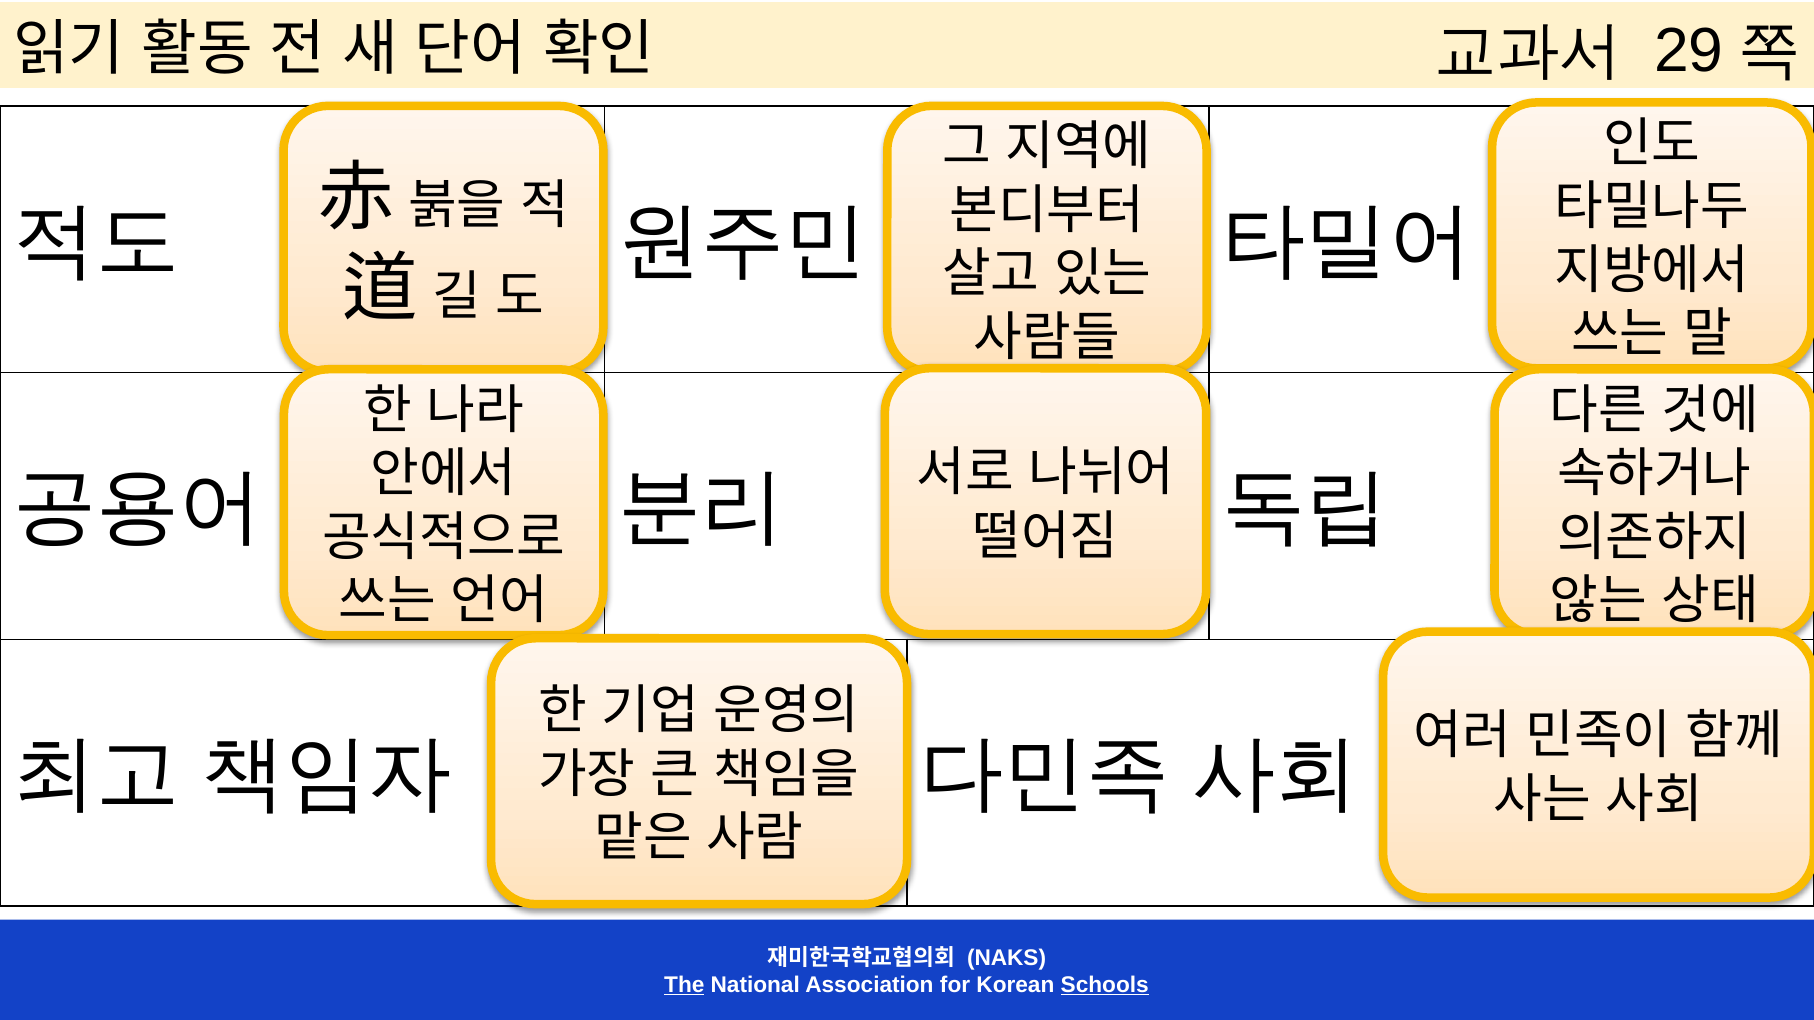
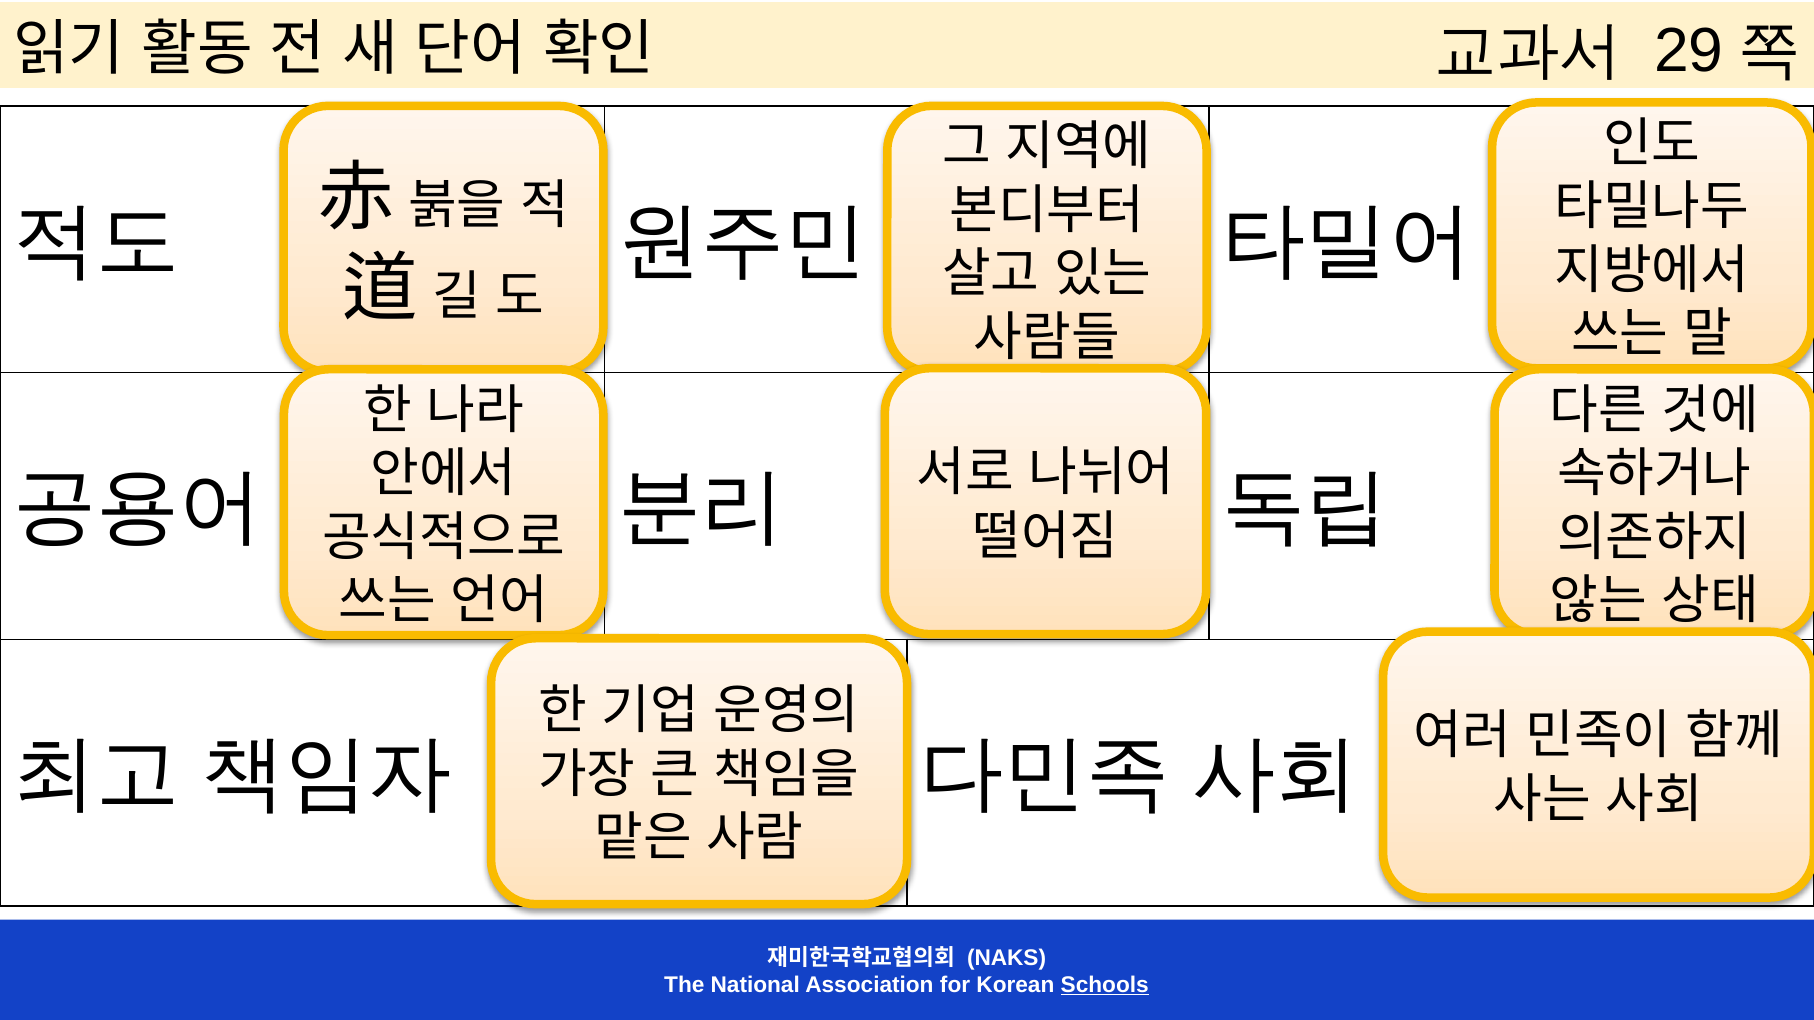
The underline: present -> none (684, 985)
